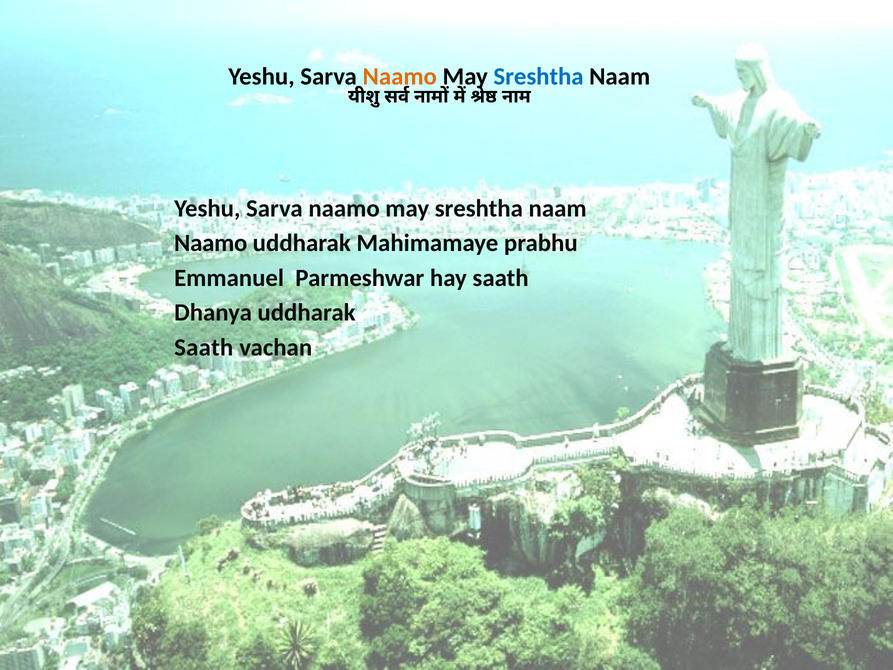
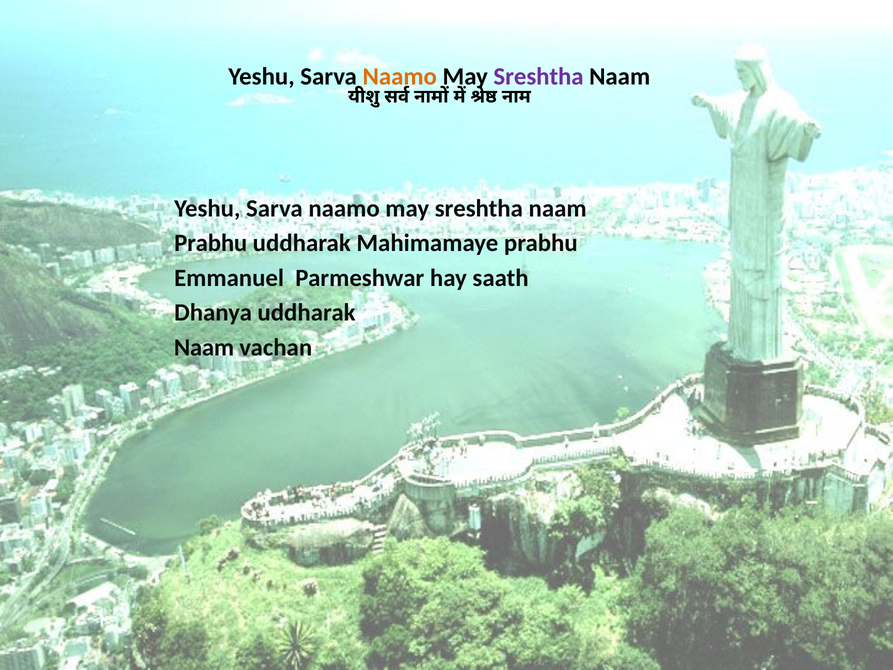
Sreshtha colour: blue -> purple (539, 76)
Naamo: Naamo -> Prabhu (211, 243)
Saath: Saath -> Naam (204, 347)
